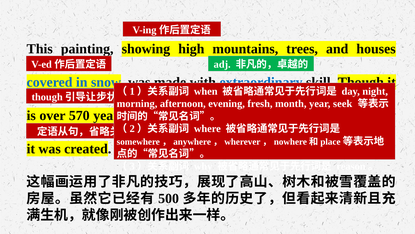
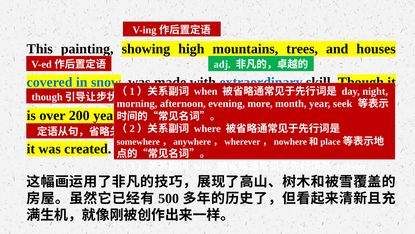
evening fresh: fresh -> more (260, 104)
570: 570 -> 200 (79, 115)
